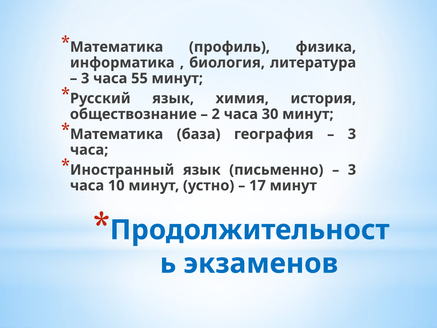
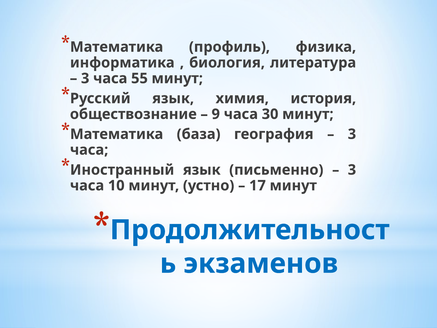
2: 2 -> 9 (216, 114)
